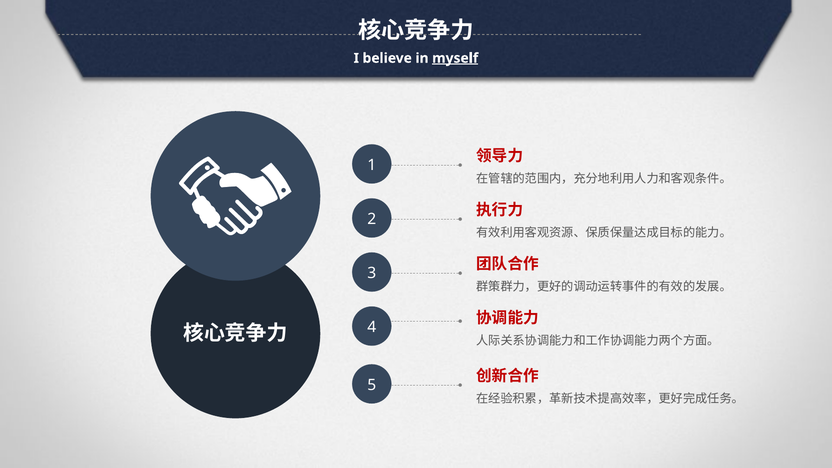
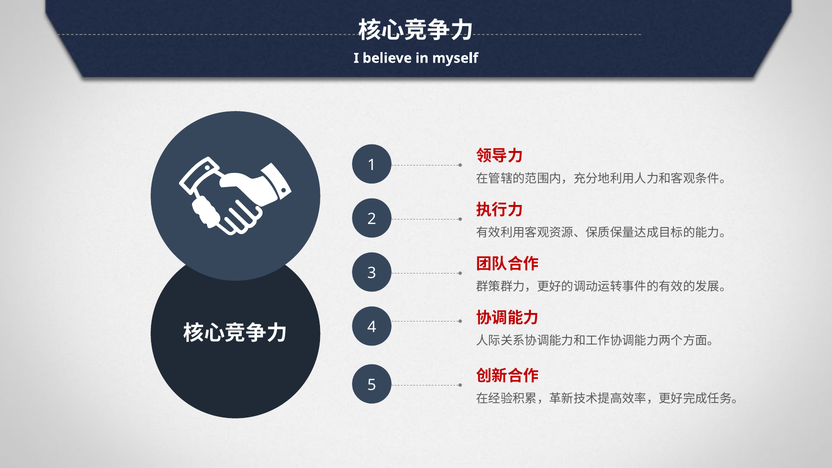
myself underline: present -> none (455, 58)
